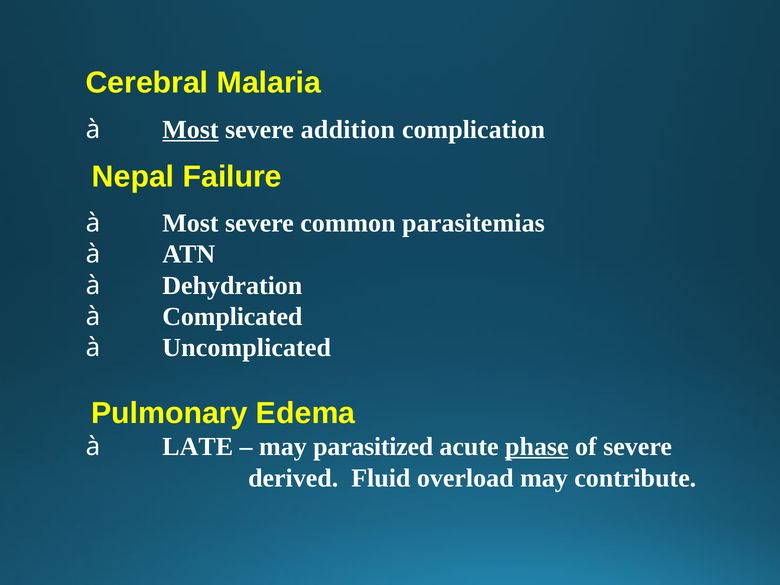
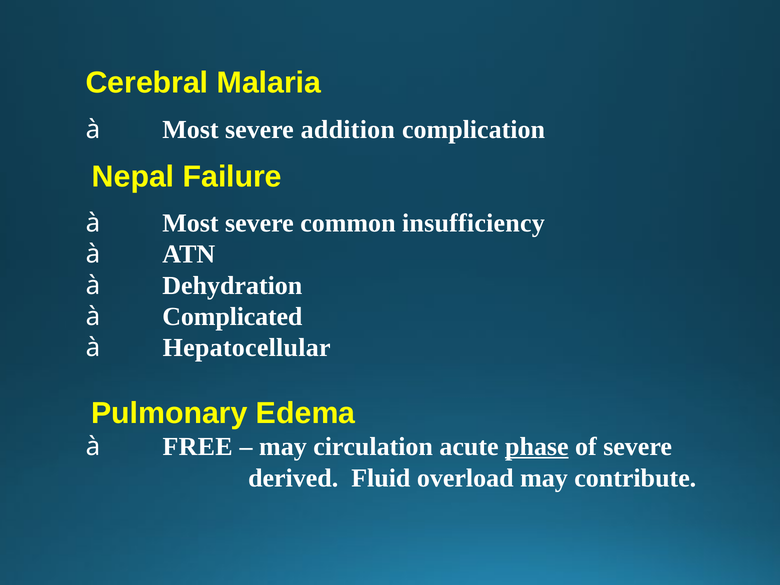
Most underline: present -> none (190, 129)
parasitemias: parasitemias -> insufficiency (473, 223)
Uncomplicated: Uncomplicated -> Hepatocellular (247, 348)
LATE: LATE -> FREE (198, 447)
parasitized: parasitized -> circulation (373, 447)
